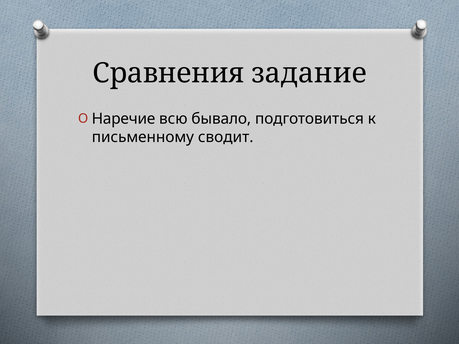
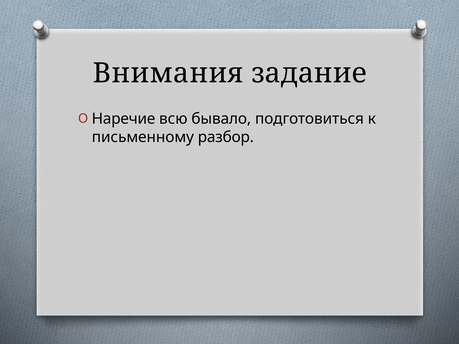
Сравнения: Сравнения -> Внимания (168, 73)
сводит: сводит -> разбор (226, 137)
